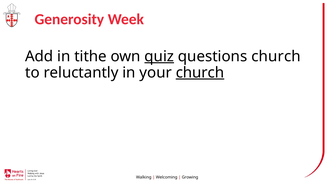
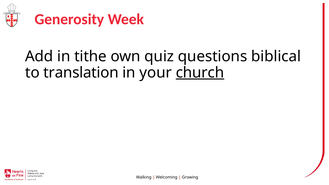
quiz underline: present -> none (159, 56)
questions church: church -> biblical (276, 56)
reluctantly: reluctantly -> translation (81, 73)
